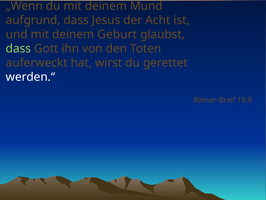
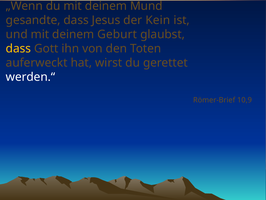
aufgrund: aufgrund -> gesandte (33, 20)
Acht: Acht -> Kein (158, 20)
dass colour: light green -> yellow (18, 48)
